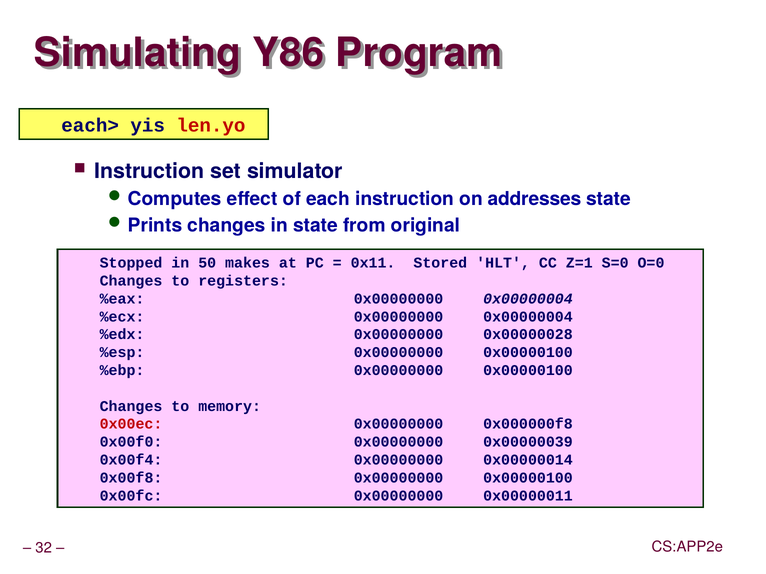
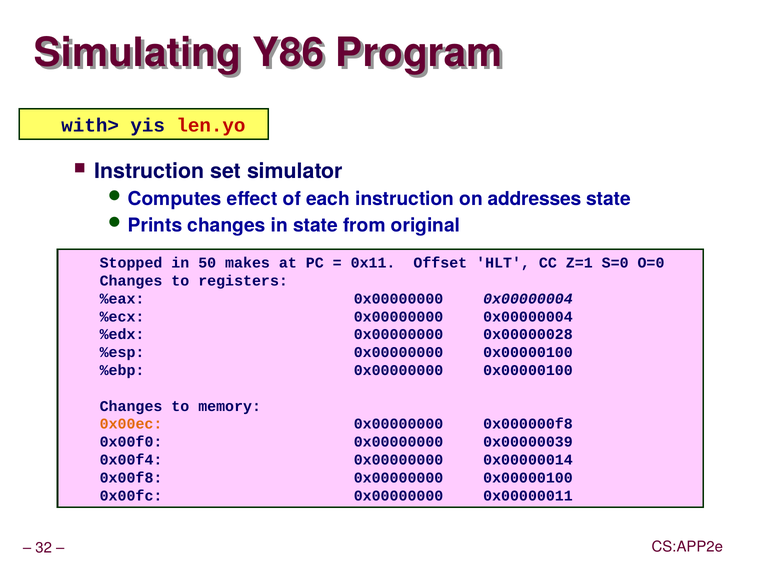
each>: each> -> with> (90, 125)
Stored: Stored -> Offset (440, 263)
0x00ec colour: red -> orange (131, 424)
